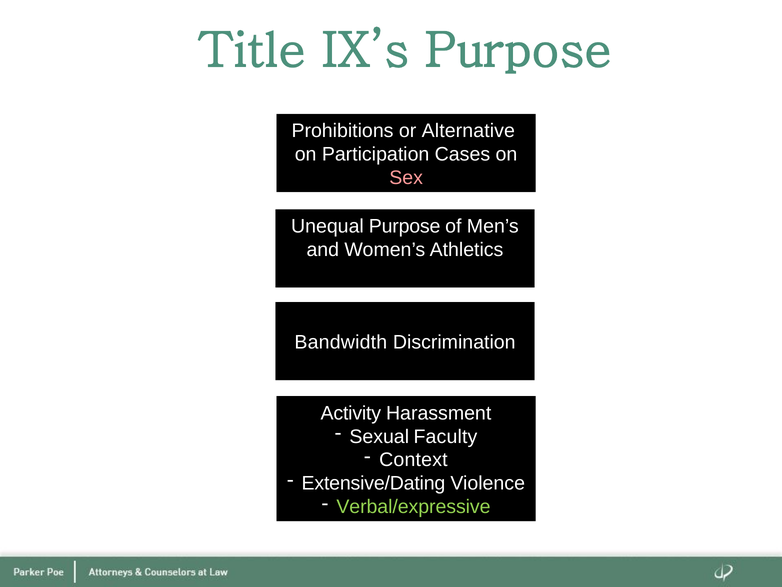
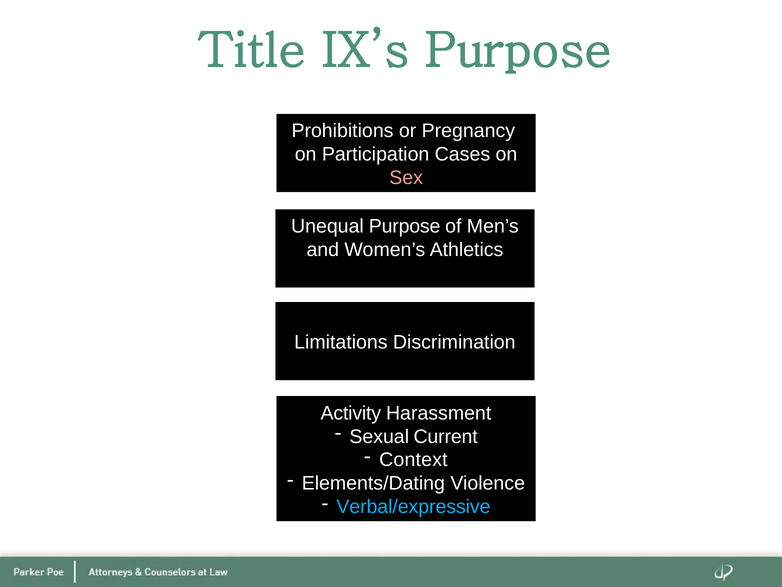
Alternative: Alternative -> Pregnancy (468, 131)
Bandwidth: Bandwidth -> Limitations (341, 342)
Faculty: Faculty -> Current (446, 436)
Extensive/Dating: Extensive/Dating -> Elements/Dating (373, 483)
Verbal/expressive colour: light green -> light blue (413, 507)
